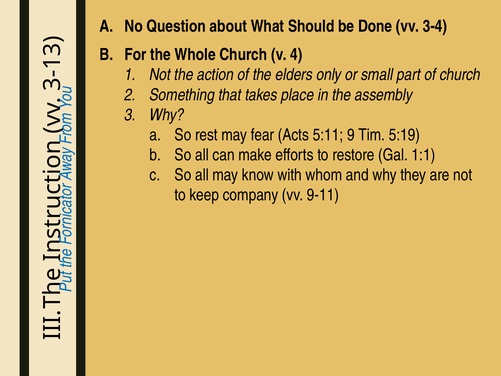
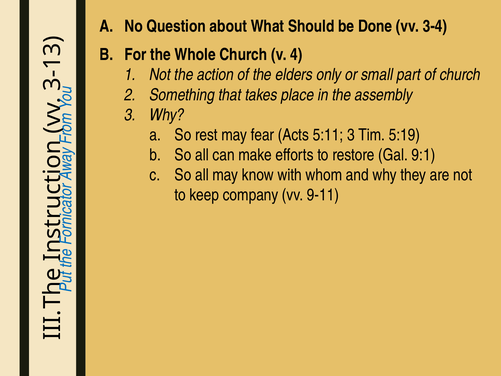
5:11 9: 9 -> 3 (351, 135)
1:1: 1:1 -> 9:1 (423, 155)
